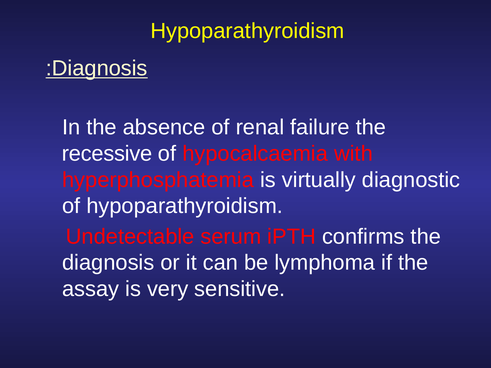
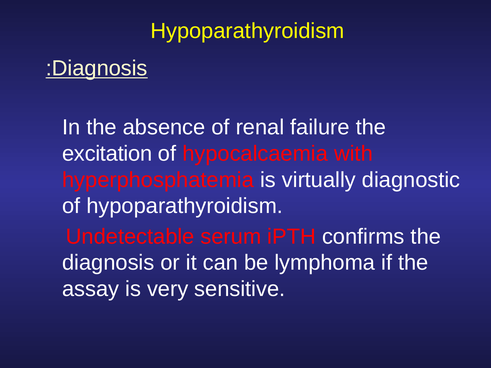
recessive: recessive -> excitation (107, 154)
